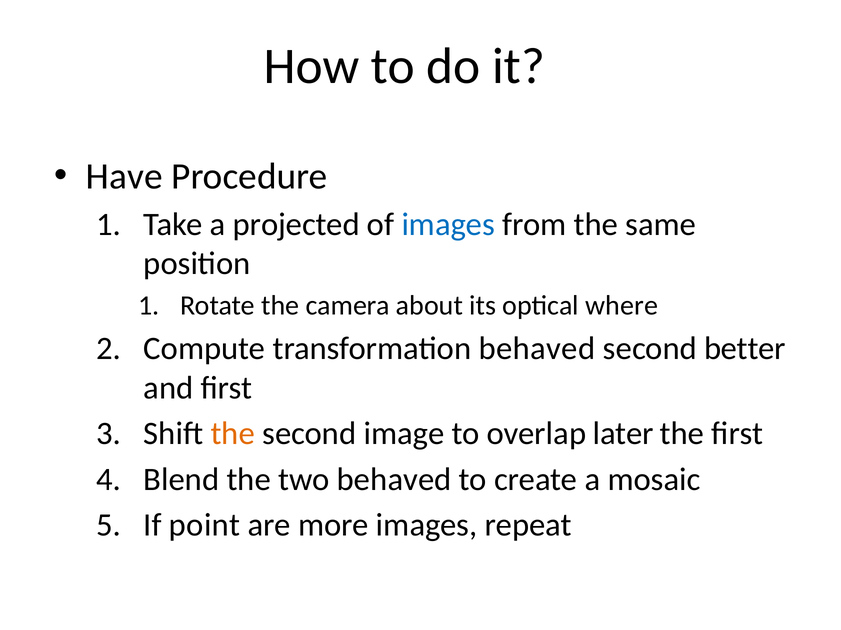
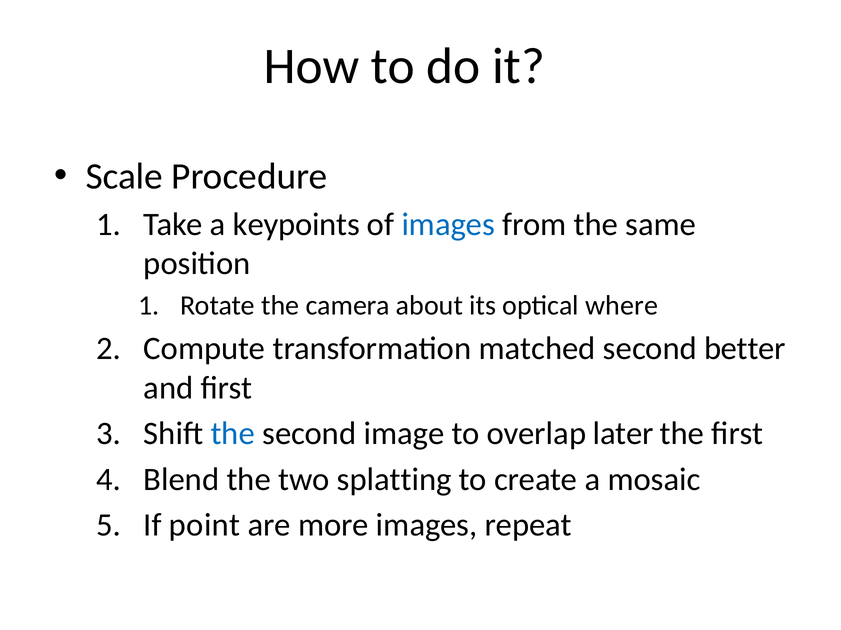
Have: Have -> Scale (124, 176)
projected: projected -> keypoints (296, 225)
transformation behaved: behaved -> matched (537, 349)
the colour: orange -> blue (233, 434)
two behaved: behaved -> splatting (394, 480)
